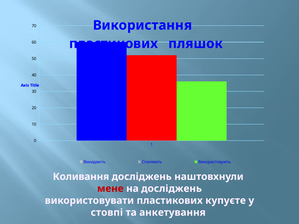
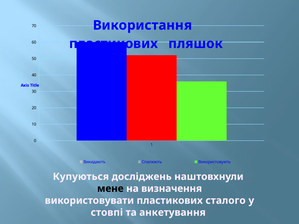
Коливання: Коливання -> Купуються (81, 177)
мене colour: red -> black (110, 189)
на досліджень: досліджень -> визначення (172, 189)
купуєте: купуєте -> сталого (226, 201)
